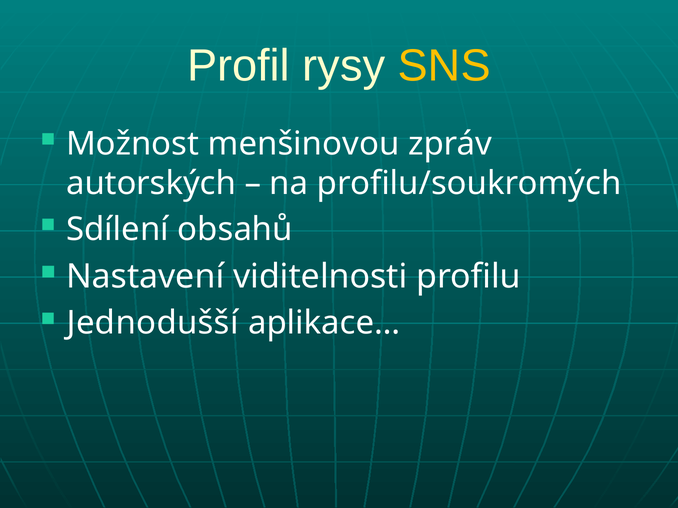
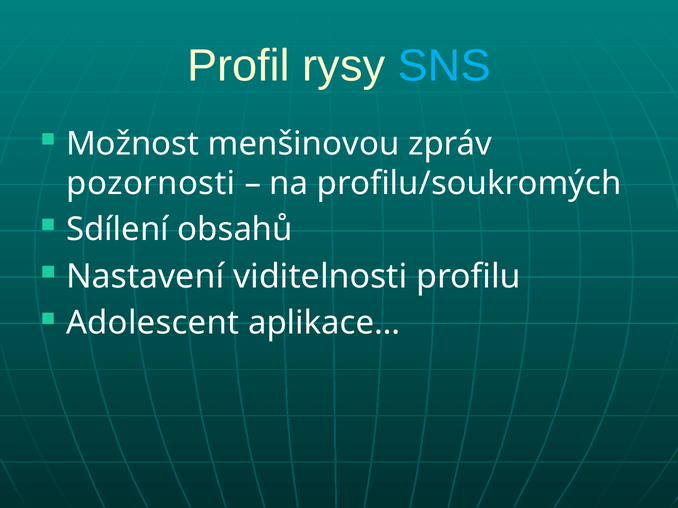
SNS colour: yellow -> light blue (444, 66)
autorských: autorských -> pozornosti (151, 184)
Jednodušší: Jednodušší -> Adolescent (153, 323)
